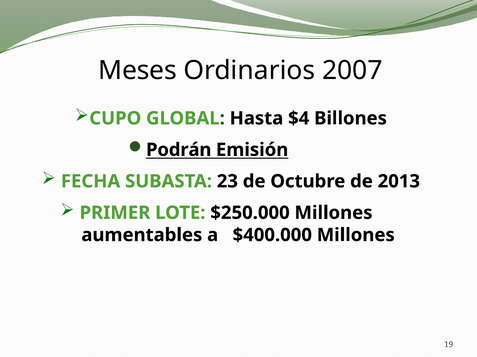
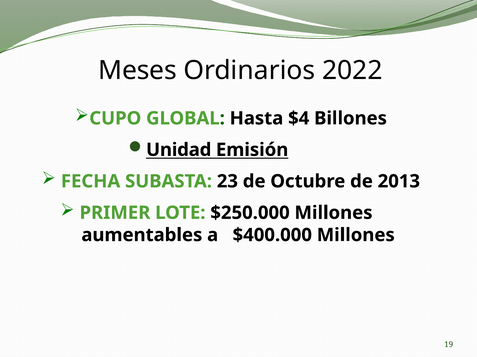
2007: 2007 -> 2022 (352, 71)
Podrán: Podrán -> Unidad (179, 150)
